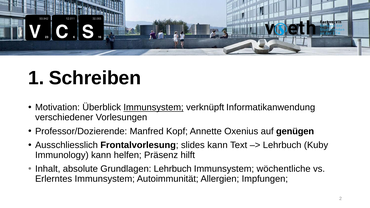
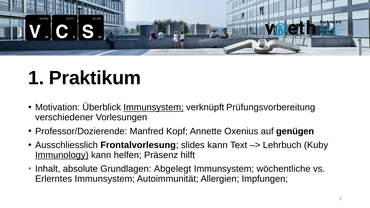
Schreiben: Schreiben -> Praktikum (95, 78)
Informatikanwendung: Informatikanwendung -> Prüfungsvorbereitung (271, 107)
Immunology underline: none -> present (62, 155)
Grundlagen Lehrbuch: Lehrbuch -> Abgelegt (173, 169)
